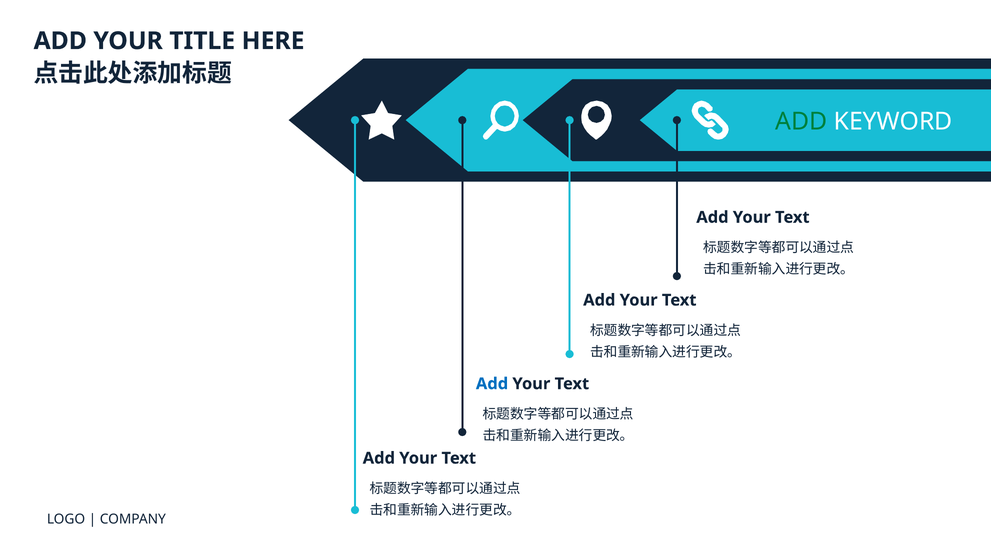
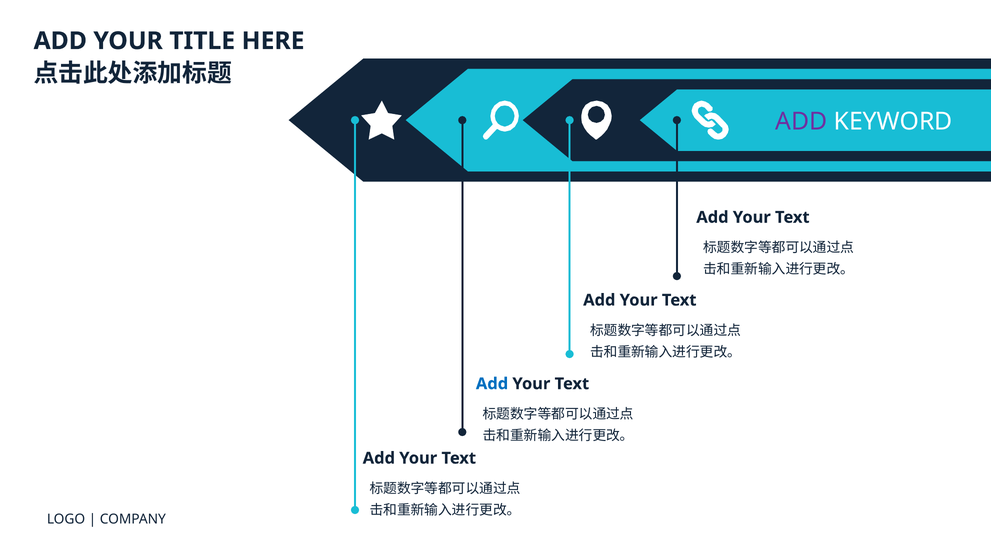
ADD colour: green -> purple (801, 122)
